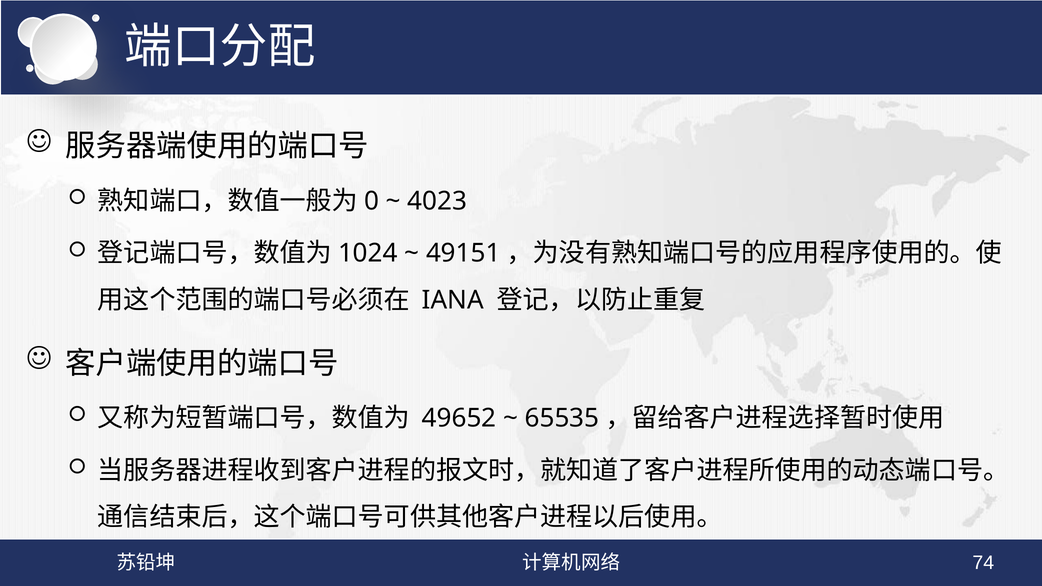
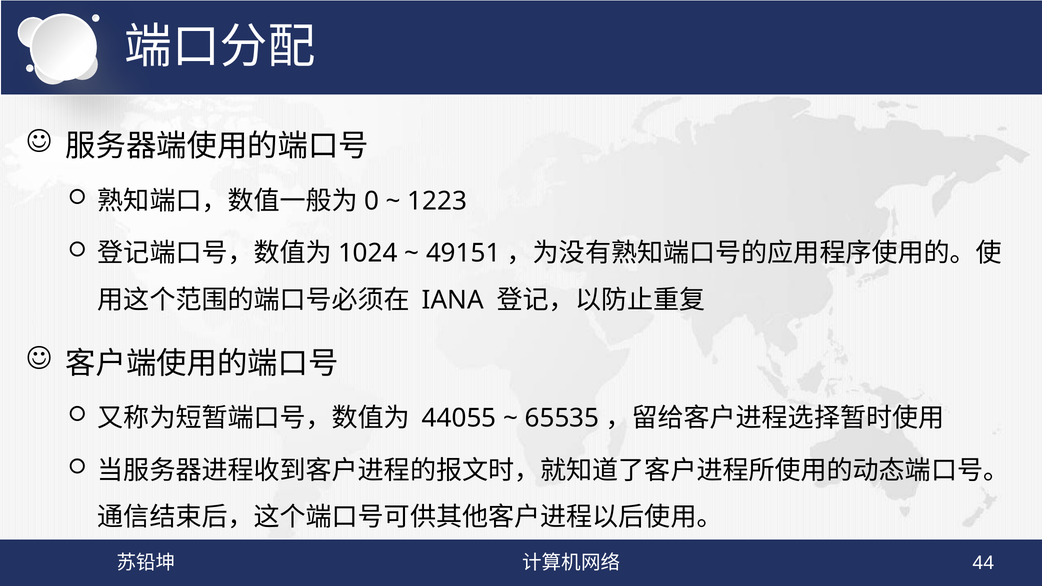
4023: 4023 -> 1223 (437, 201)
49652: 49652 -> 44055 (459, 418)
74: 74 -> 44 (983, 563)
